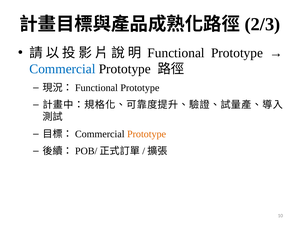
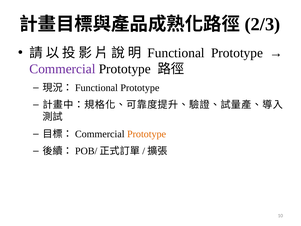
Commercial colour: blue -> purple (62, 69)
